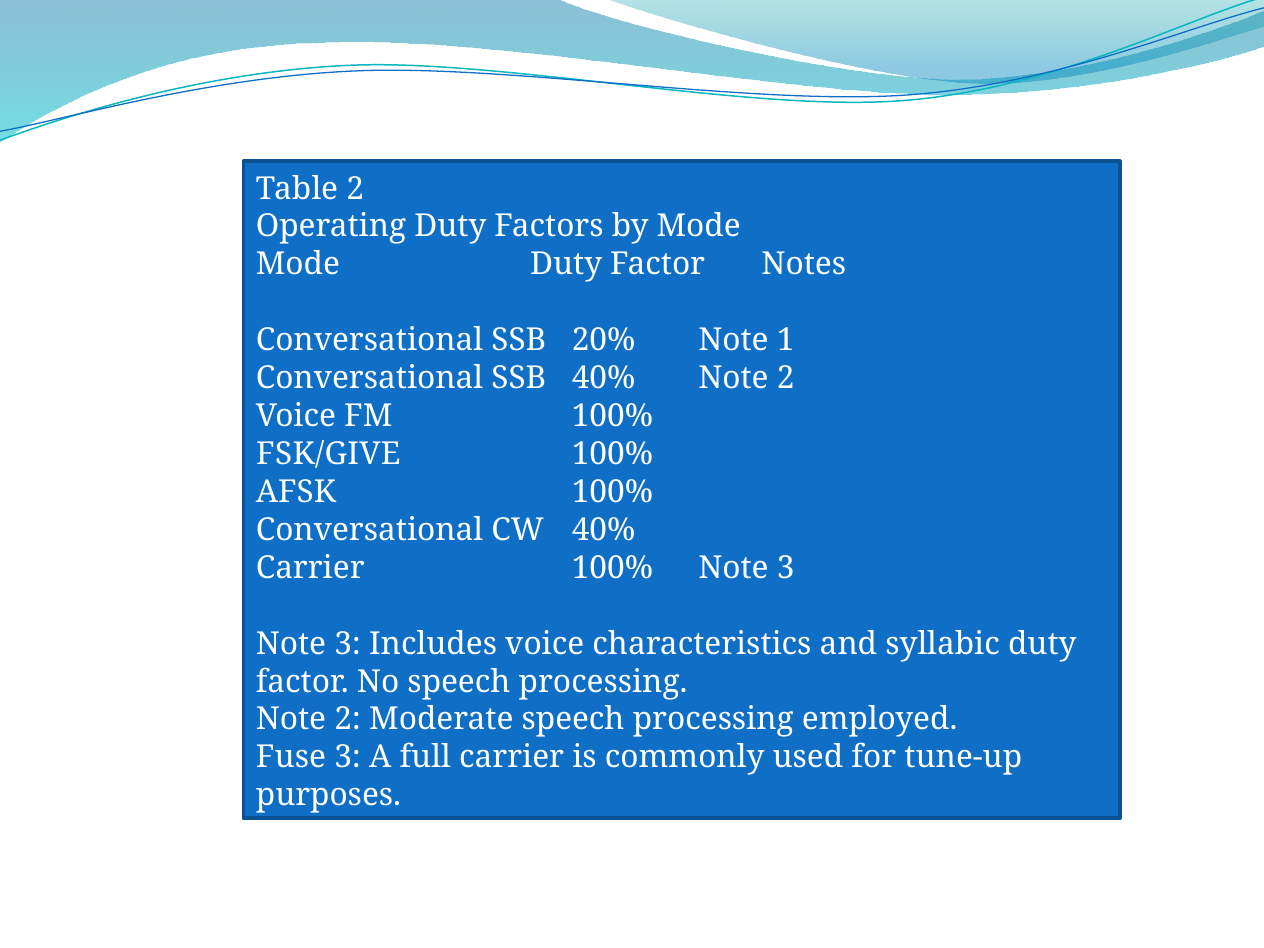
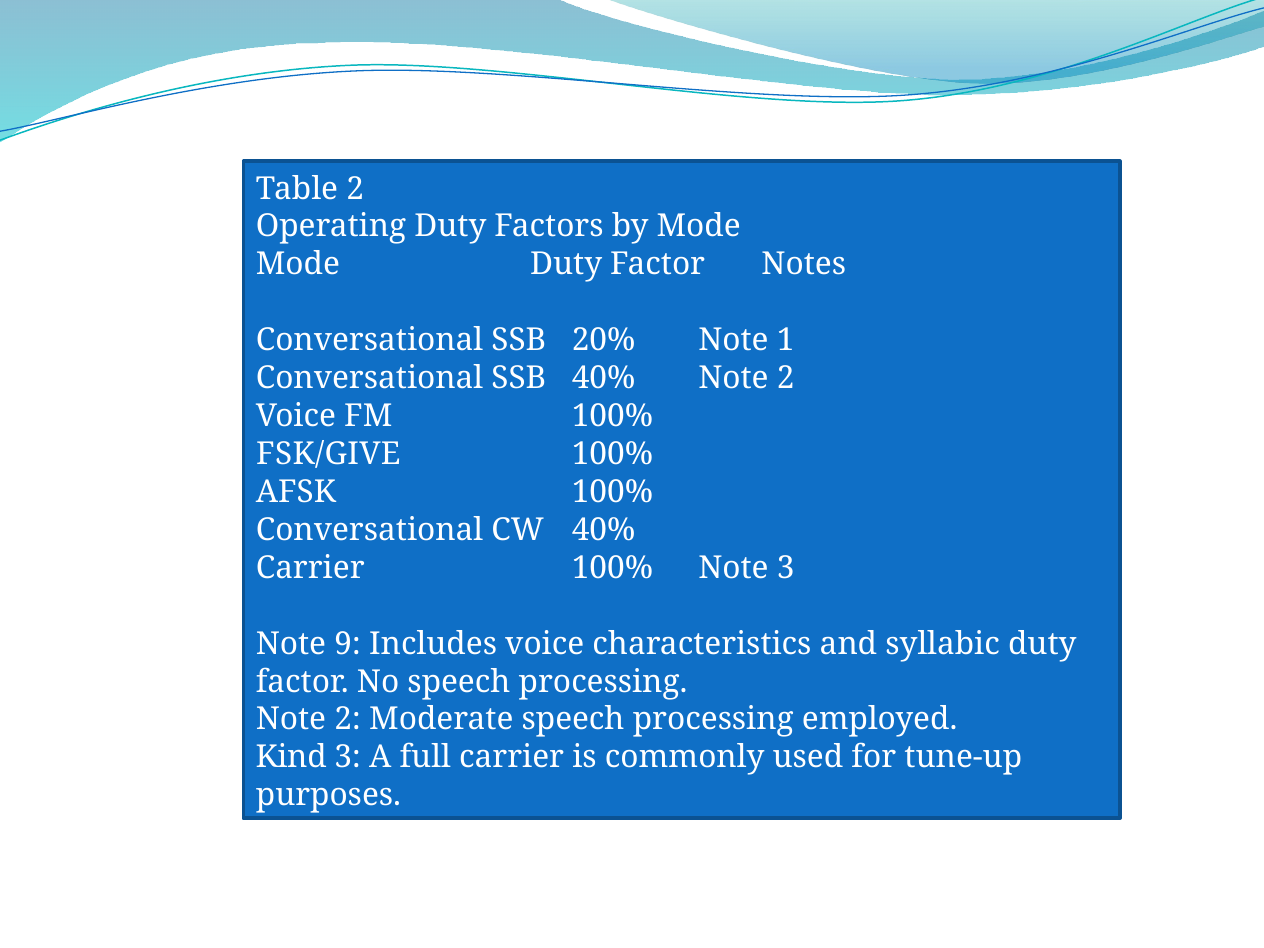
3: 3 -> 9 (348, 644)
Fuse: Fuse -> Kind (291, 757)
